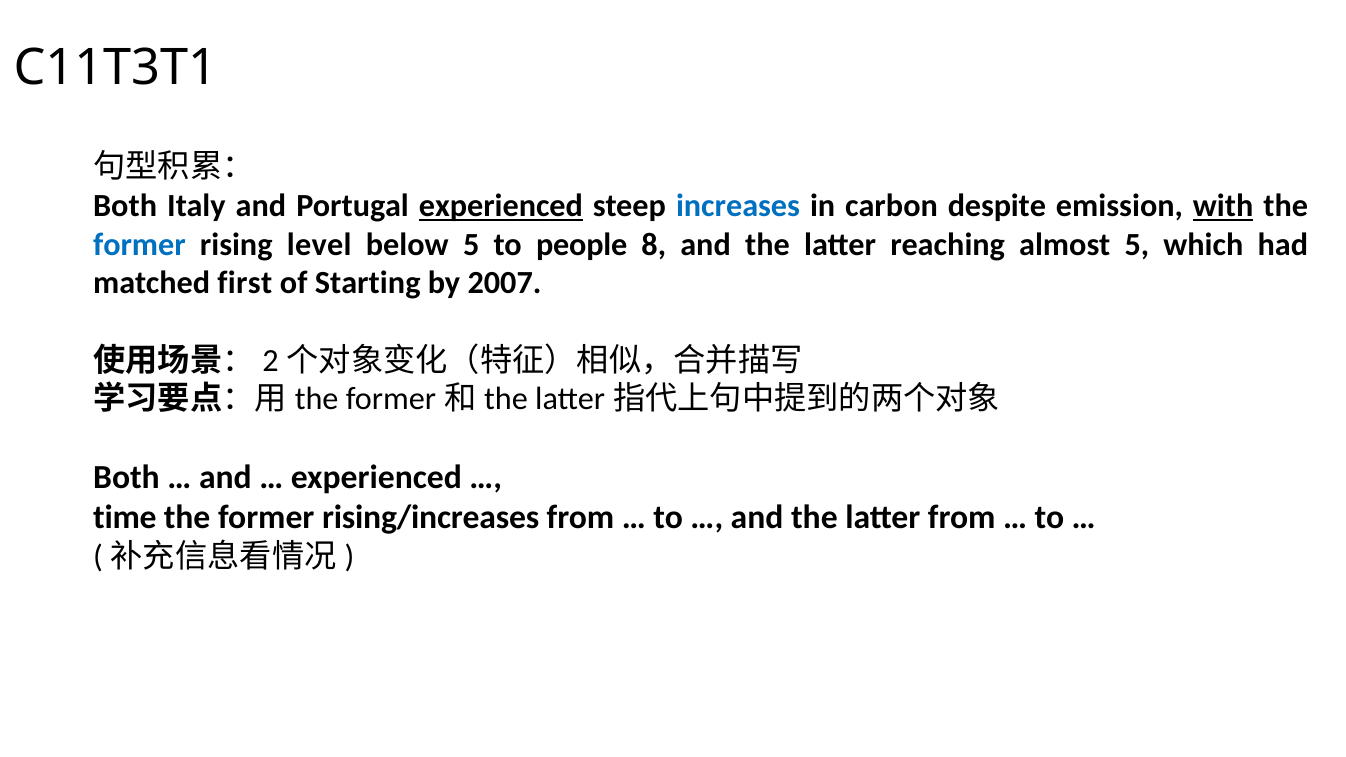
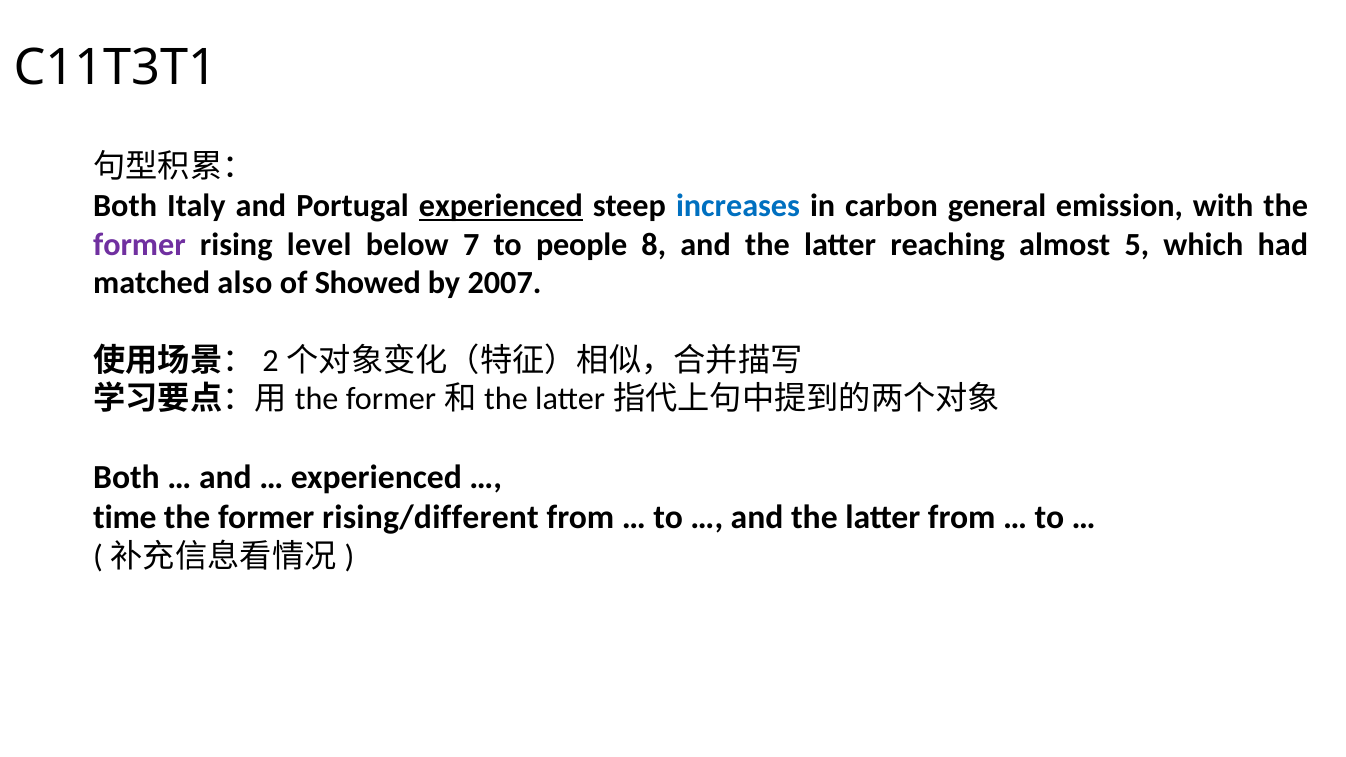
despite: despite -> general (997, 206)
with underline: present -> none (1223, 206)
former colour: blue -> purple (139, 244)
below 5: 5 -> 7 (471, 244)
first: first -> also (245, 283)
Starting: Starting -> Showed (368, 283)
rising/increases: rising/increases -> rising/different (430, 518)
